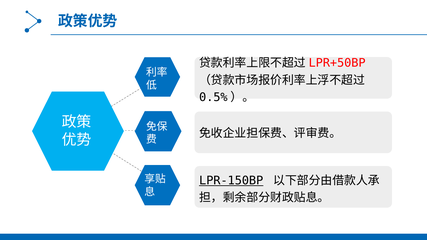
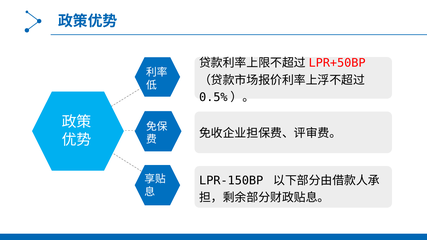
LPR-150BP underline: present -> none (231, 181)
